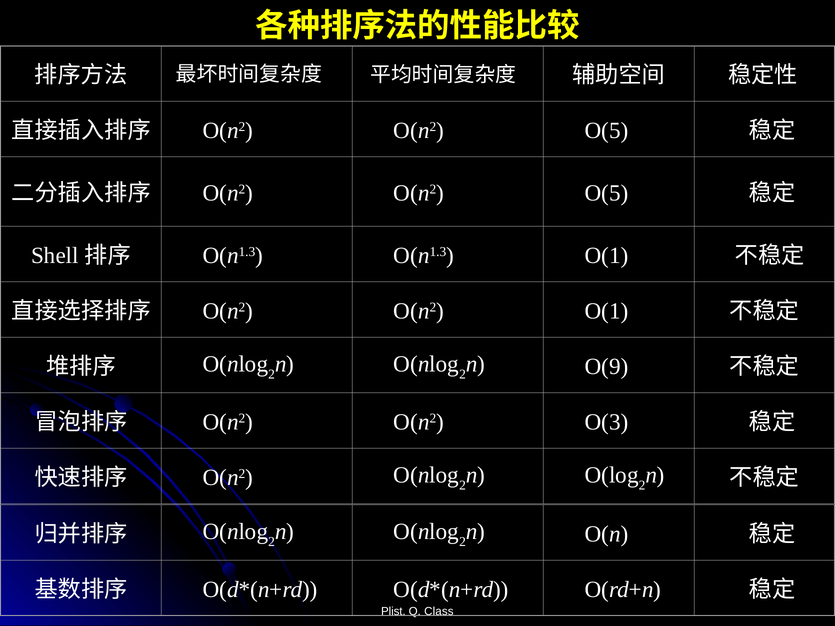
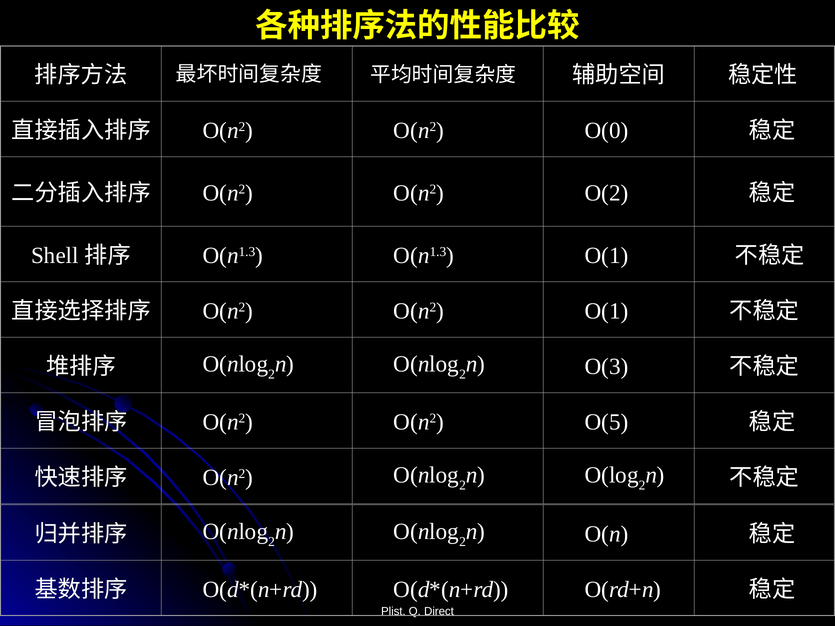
O(5: O(5 -> O(0 (606, 131)
O(5: O(5 -> O(2 (606, 193)
O(9: O(9 -> O(3 (606, 367)
O(3: O(3 -> O(5 (606, 422)
Class: Class -> Direct (439, 612)
